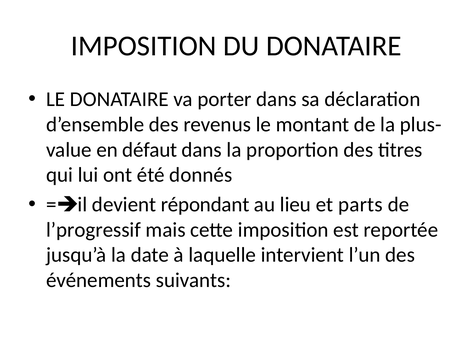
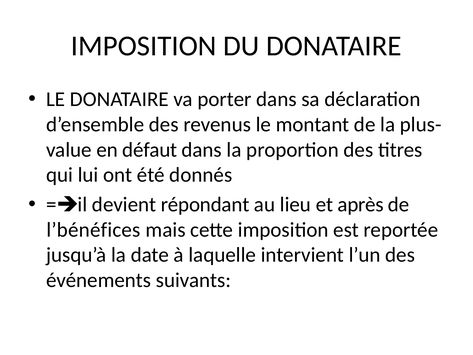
parts: parts -> après (361, 204)
l’progressif: l’progressif -> l’bénéfices (93, 230)
